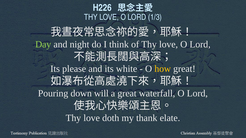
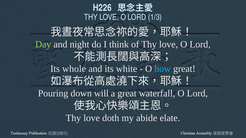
please: please -> whole (74, 69)
how colour: yellow -> light blue (163, 69)
thank: thank -> abide (147, 118)
